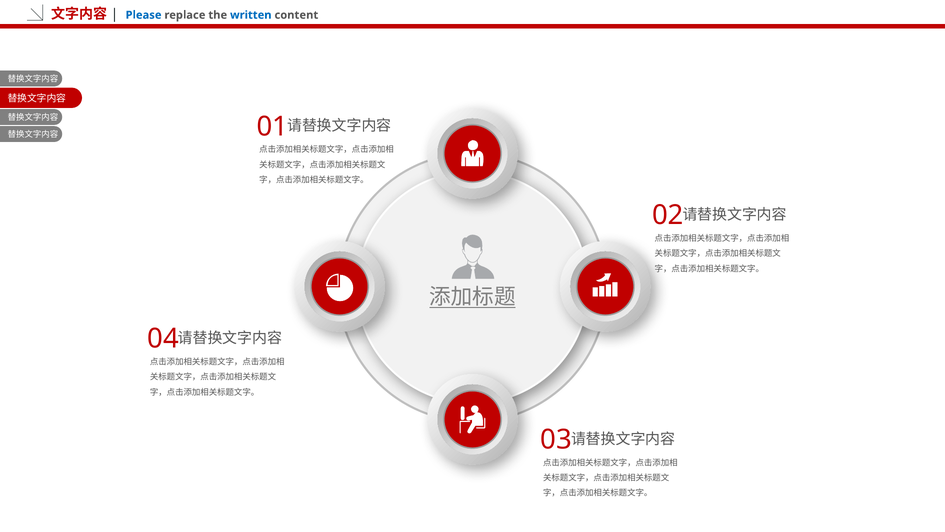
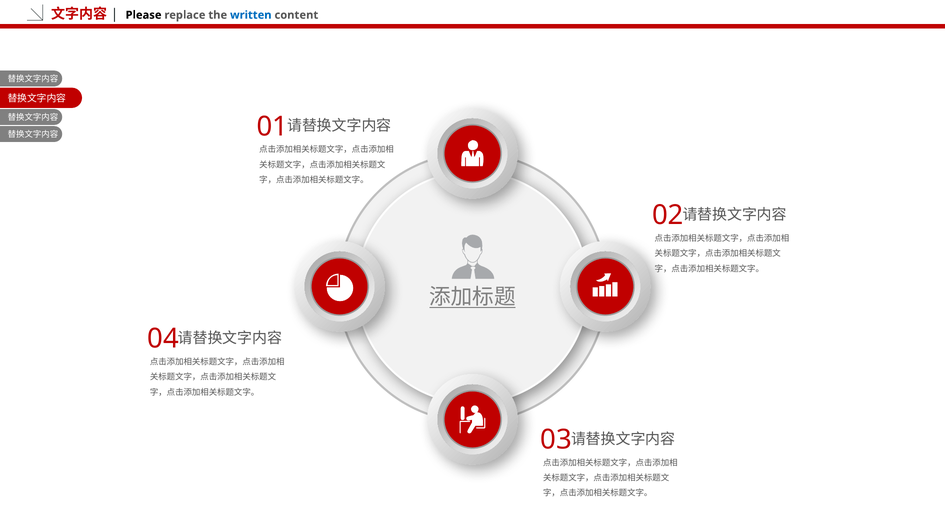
Please colour: blue -> black (144, 15)
